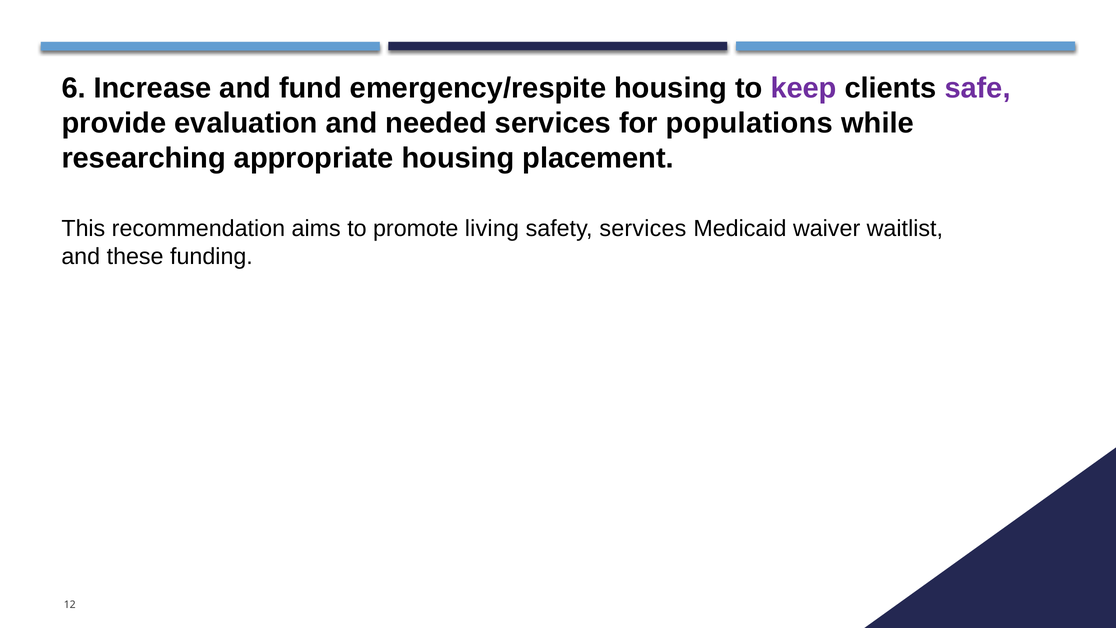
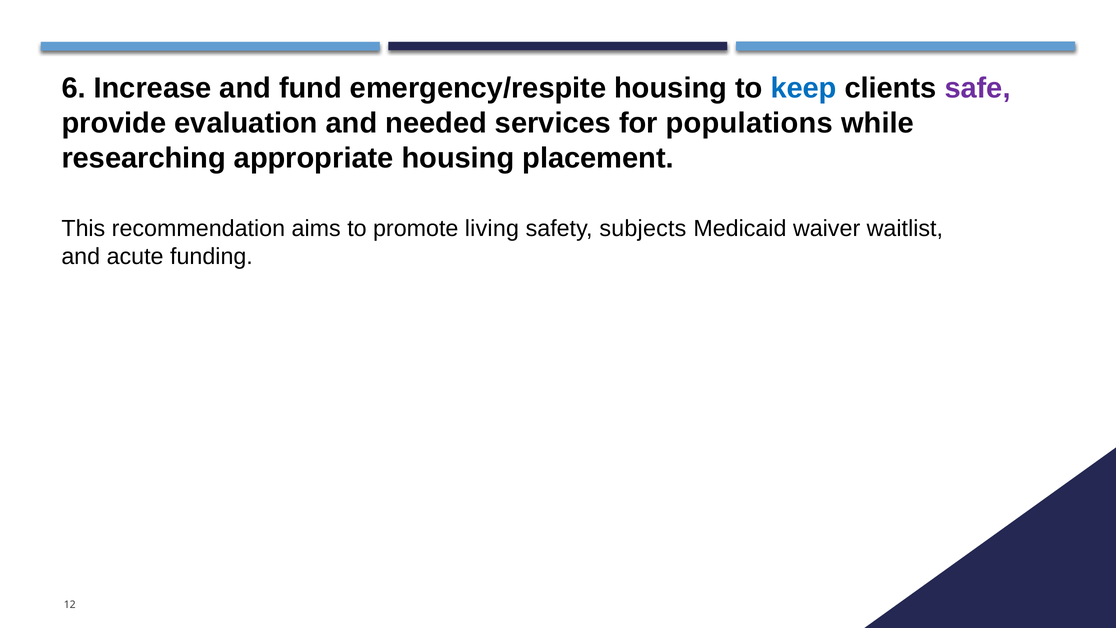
keep colour: purple -> blue (804, 88)
safety services: services -> subjects (643, 228)
these: these -> acute (135, 256)
